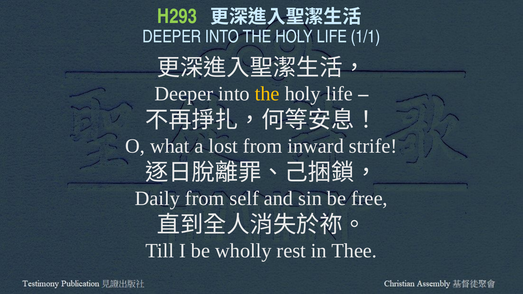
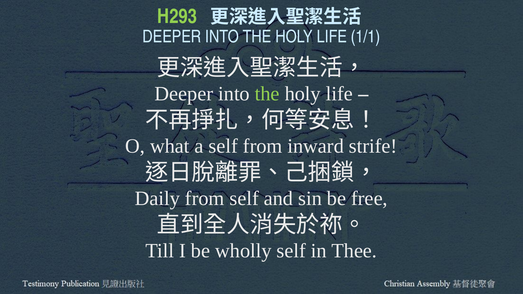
the colour: yellow -> light green (267, 94)
a lost: lost -> self (223, 146)
wholly rest: rest -> self (291, 251)
